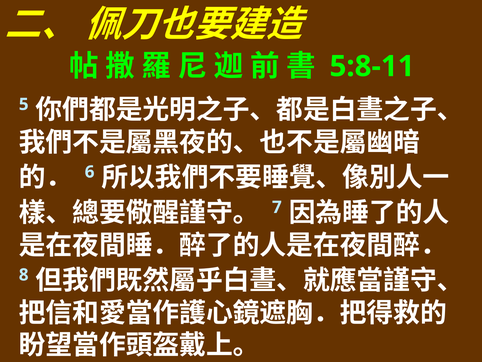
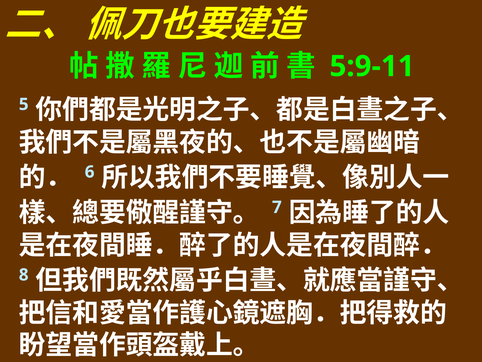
5:8-11: 5:8-11 -> 5:9-11 (372, 66)
